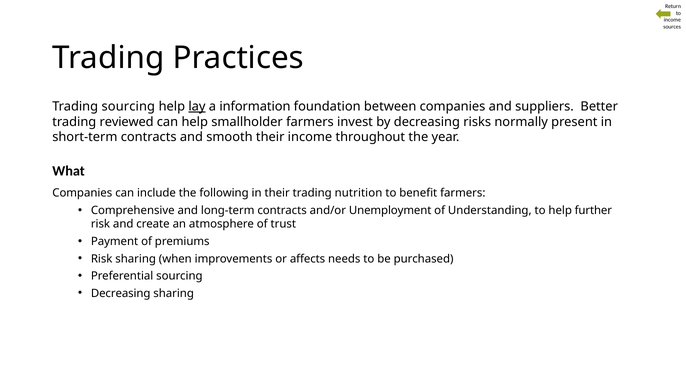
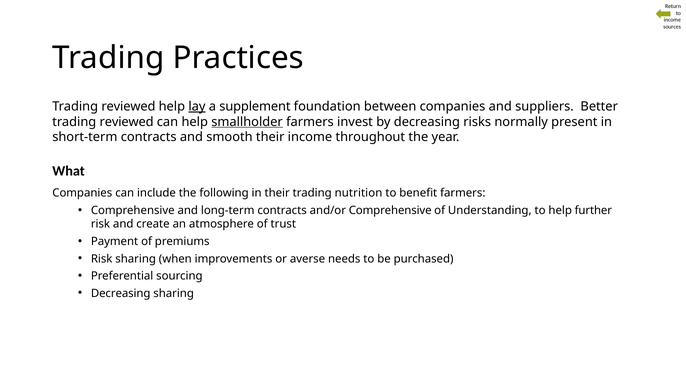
sourcing: sourcing -> reviewed (128, 106)
information: information -> supplement (255, 106)
smallholder underline: none -> present (247, 122)
and/or Unemployment: Unemployment -> Comprehensive (390, 210)
affects: affects -> averse (308, 259)
